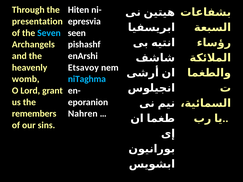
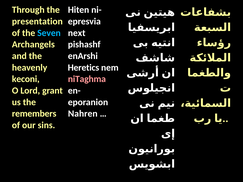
seen: seen -> next (77, 33)
Etsavoy: Etsavoy -> Heretics (83, 68)
womb: womb -> keconi (26, 79)
niTaghma colour: light blue -> pink (87, 79)
